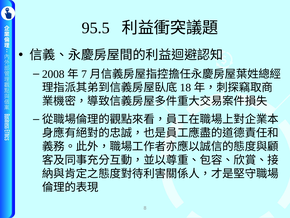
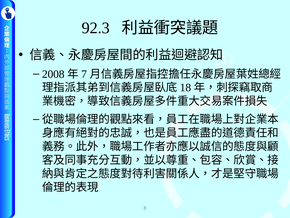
95.5: 95.5 -> 92.3 (96, 28)
